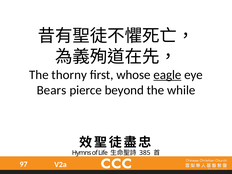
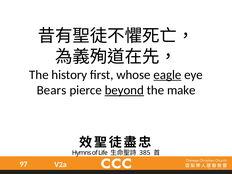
thorny: thorny -> history (69, 75)
beyond underline: none -> present (124, 90)
while: while -> make (181, 90)
